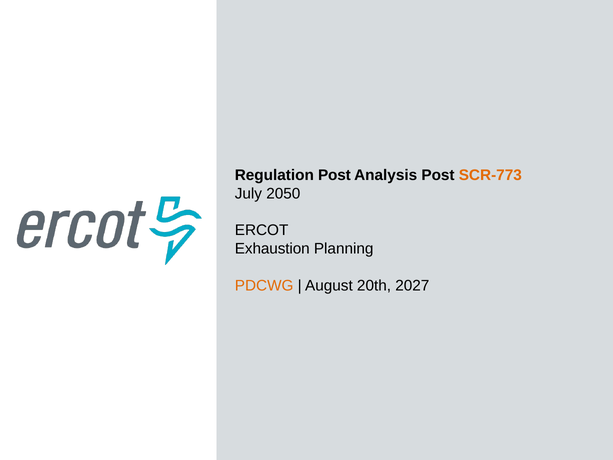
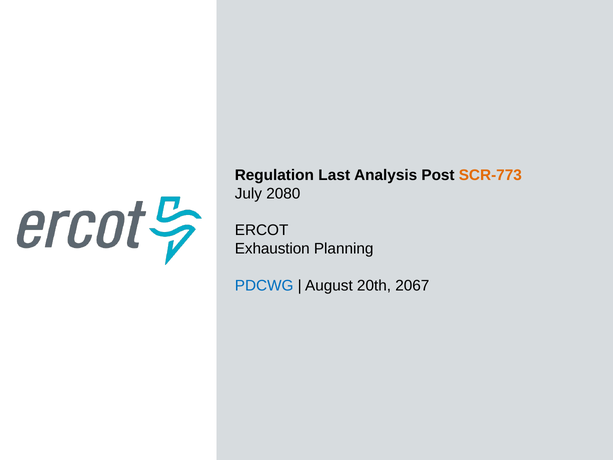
Regulation Post: Post -> Last (334, 175)
2050: 2050 -> 2080 (283, 193)
PDCWG colour: orange -> blue (264, 285)
2027: 2027 -> 2067 (412, 285)
